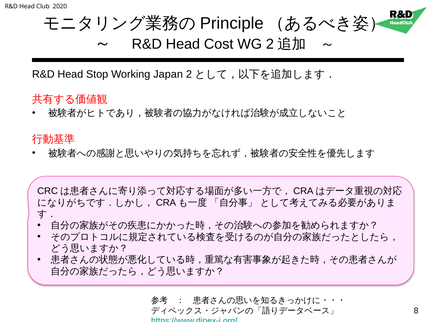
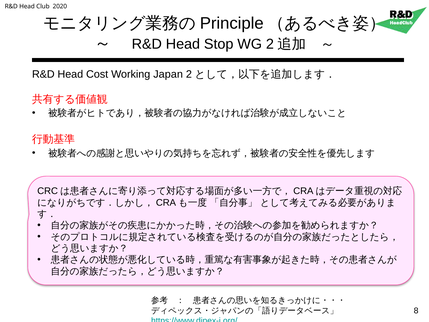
Cost: Cost -> Stop (219, 44)
Stop: Stop -> Cost (97, 74)
